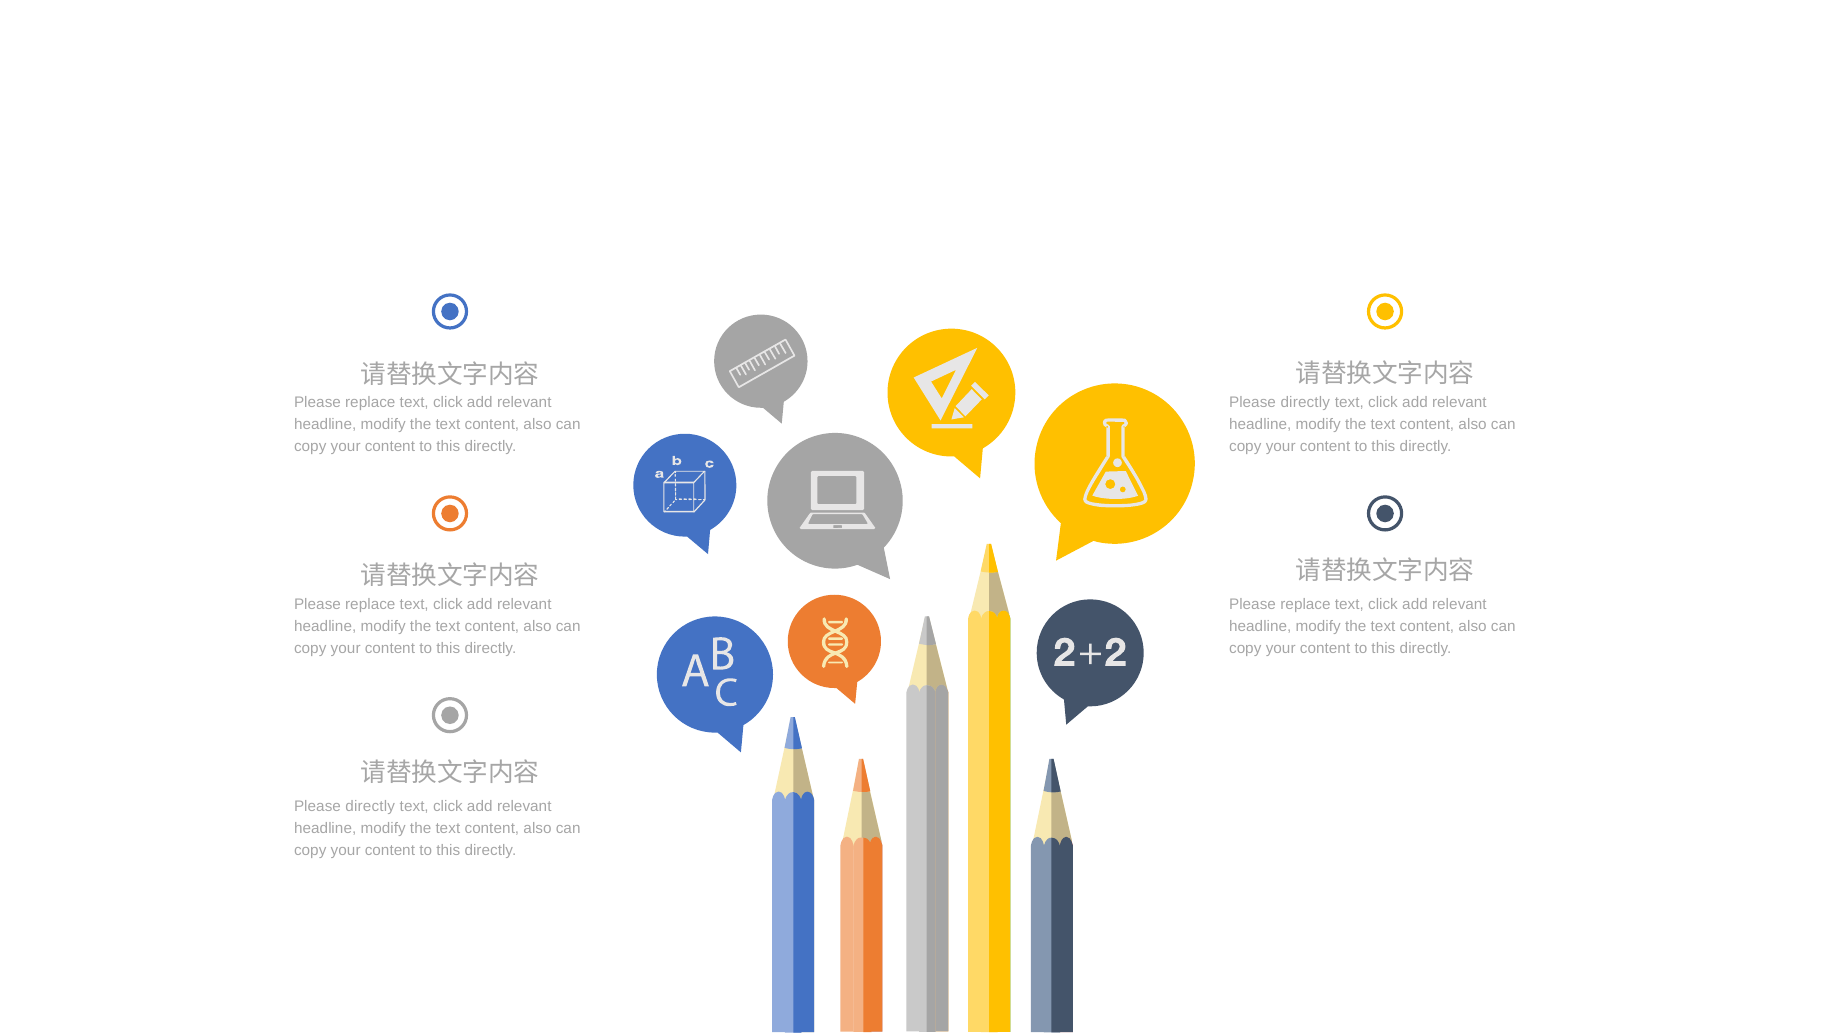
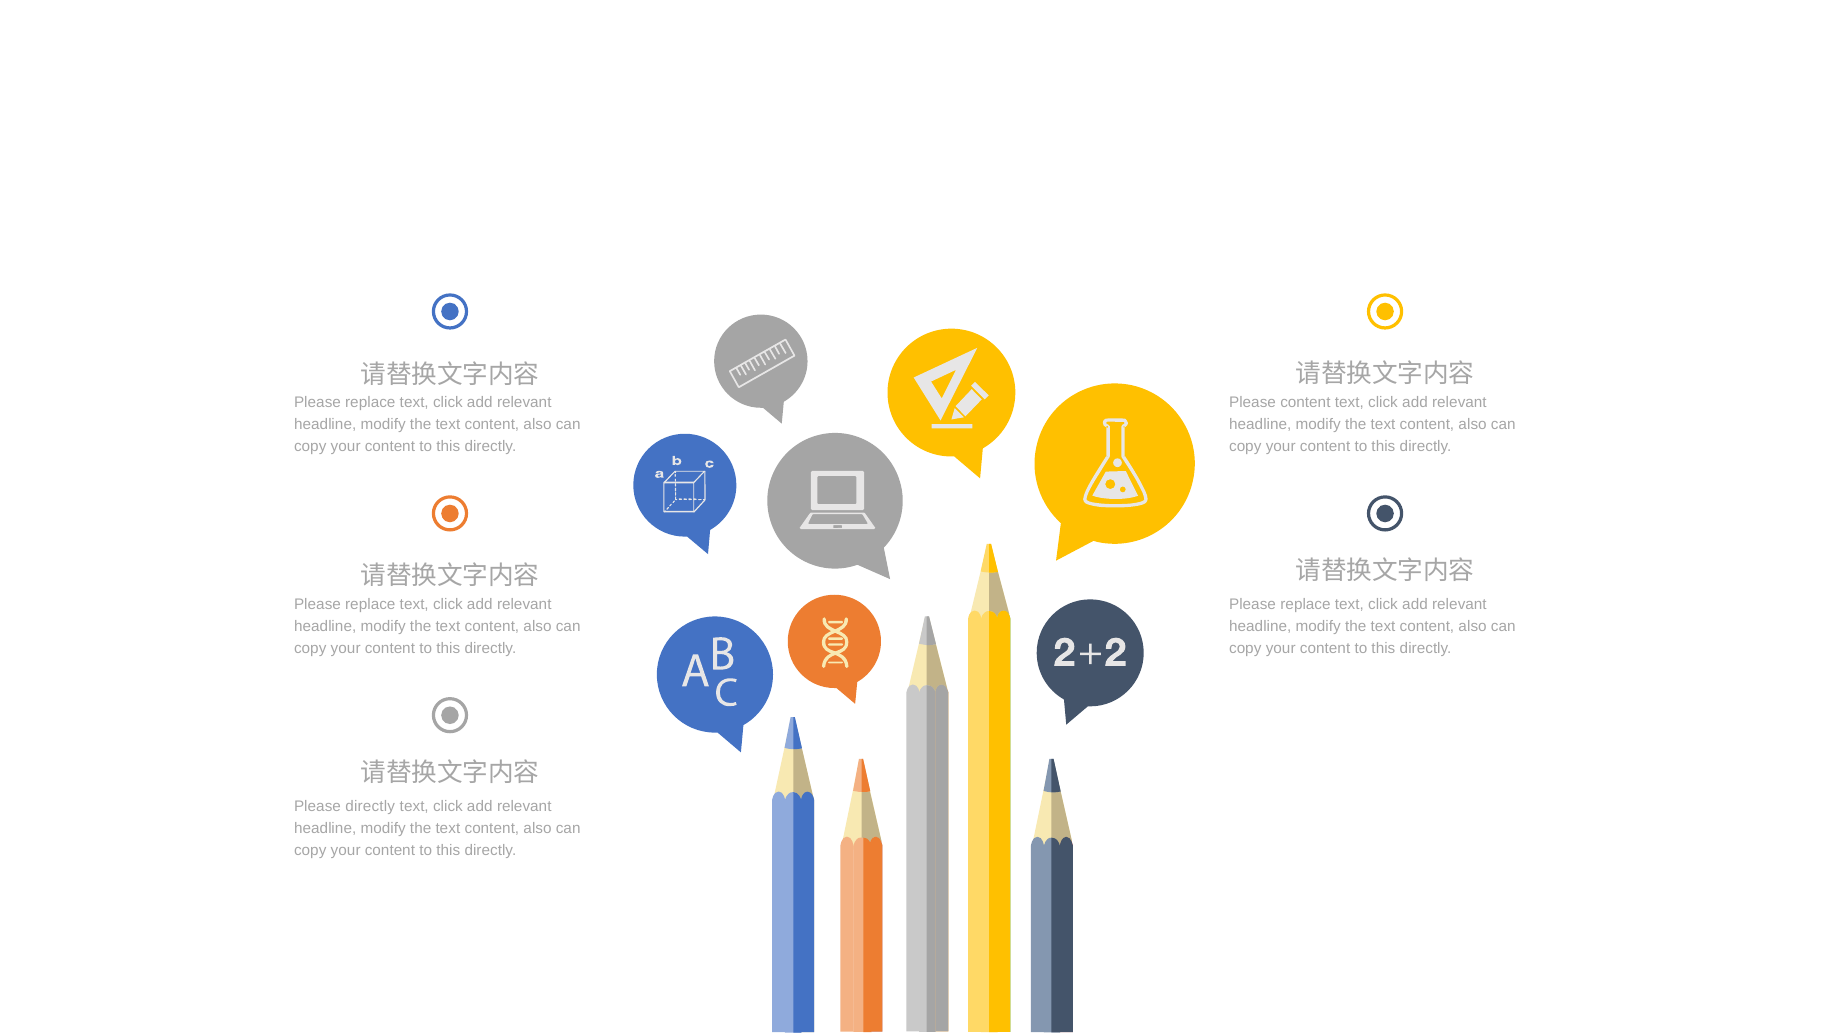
directly: directly -> content (1305, 402)
